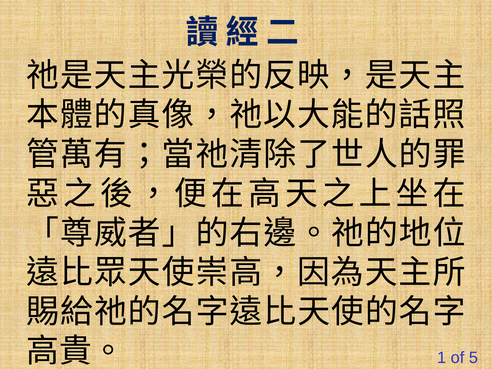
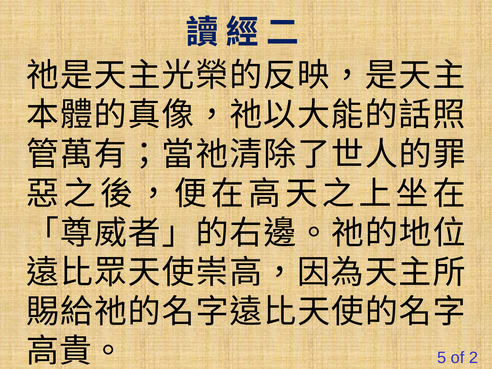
1: 1 -> 5 (442, 358)
5: 5 -> 2 (473, 358)
